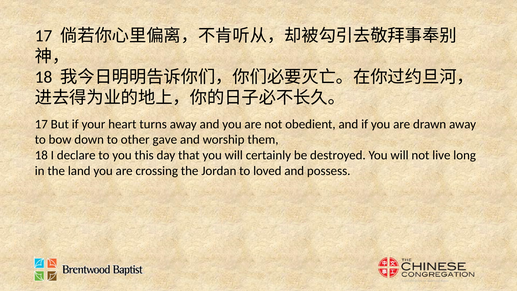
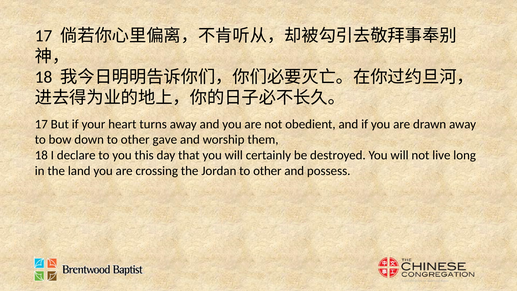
Jordan to loved: loved -> other (267, 171)
